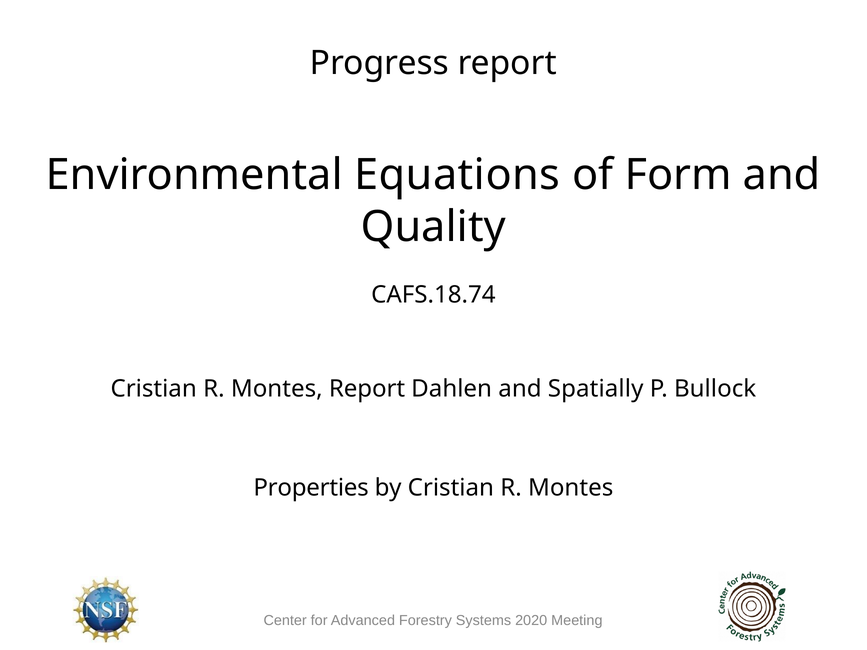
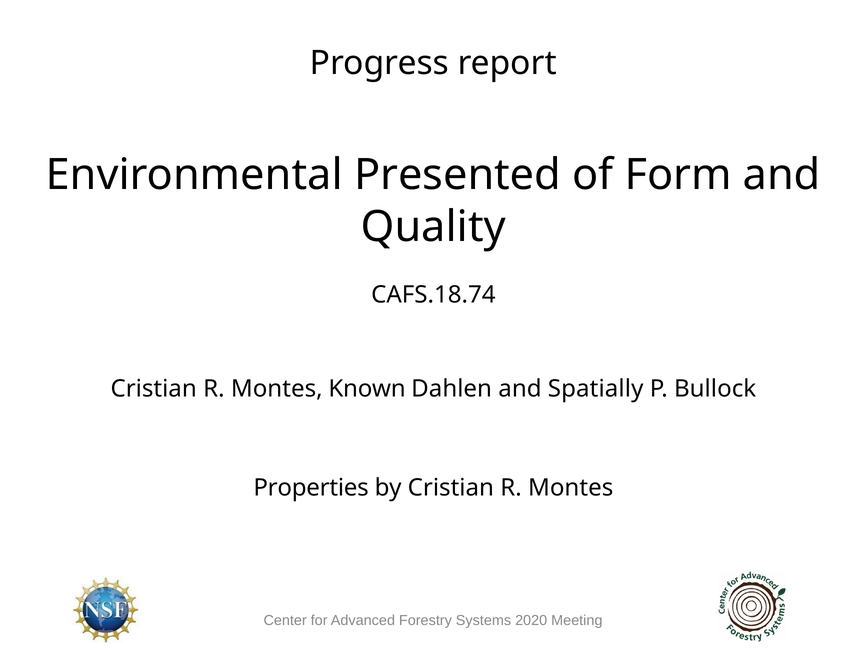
Equations: Equations -> Presented (458, 175)
Montes Report: Report -> Known (367, 389)
